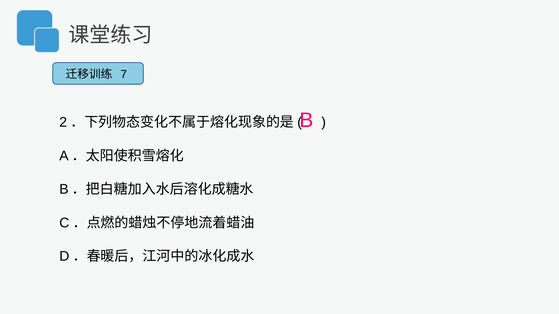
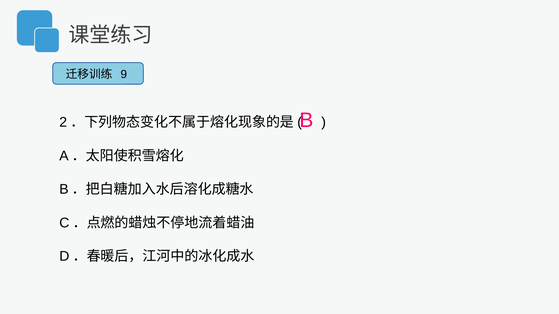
7: 7 -> 9 (124, 74)
